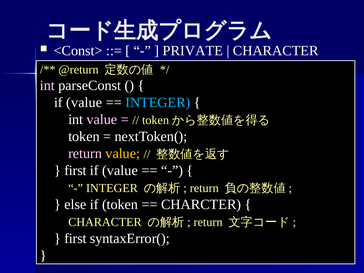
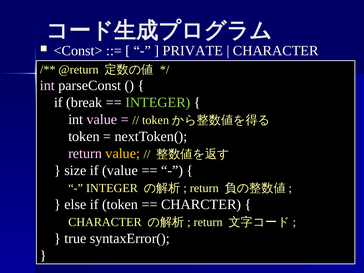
value: value -> break (84, 103)
INTEGER colour: light blue -> light green (158, 103)
first: first -> size (75, 171)
first: first -> true (75, 239)
